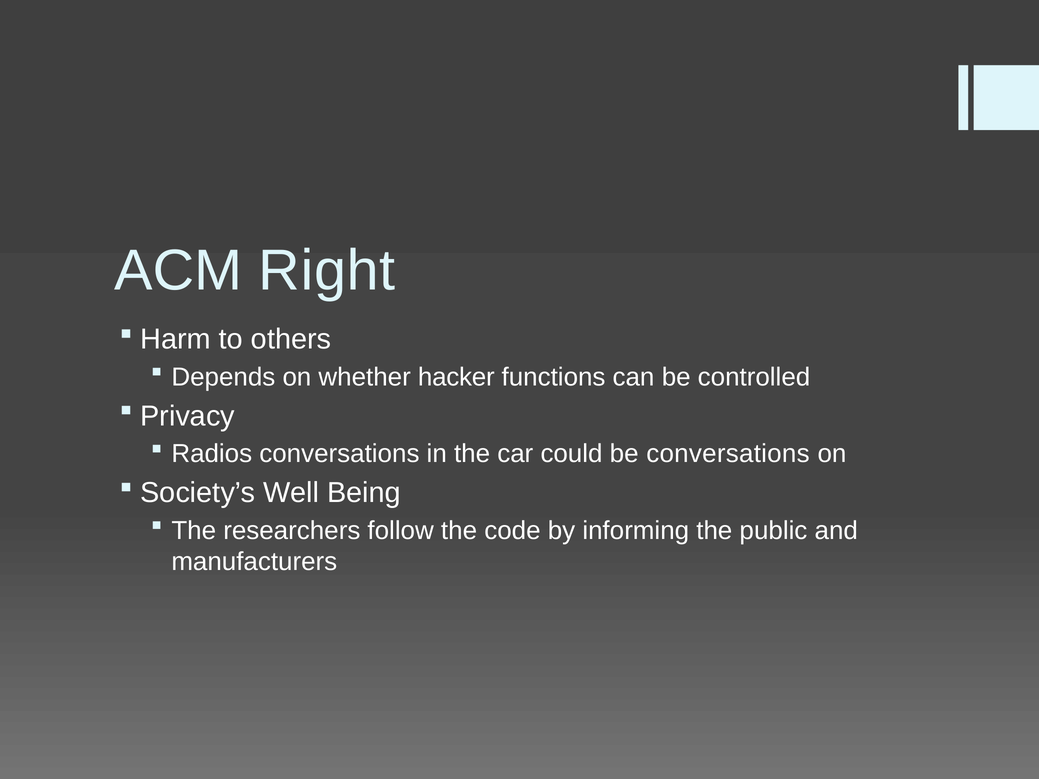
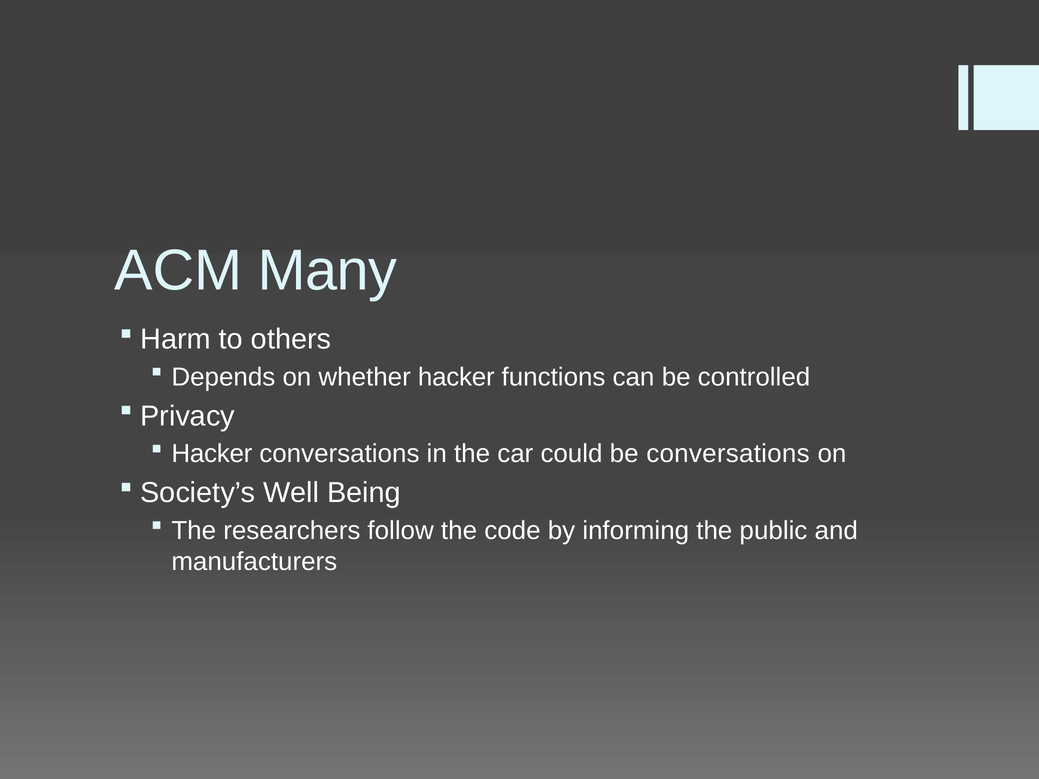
Right: Right -> Many (327, 271)
Radios: Radios -> Hacker (212, 454)
